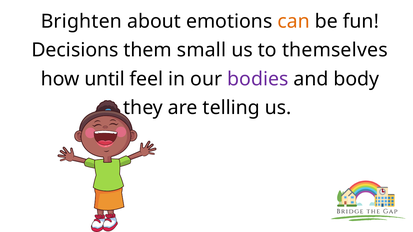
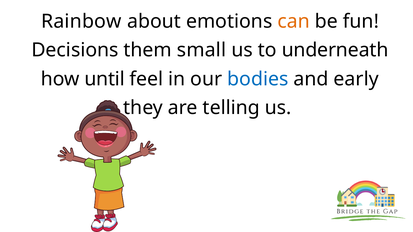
Brighten: Brighten -> Rainbow (81, 21)
themselves: themselves -> underneath (335, 50)
bodies colour: purple -> blue (258, 79)
body: body -> early (356, 79)
